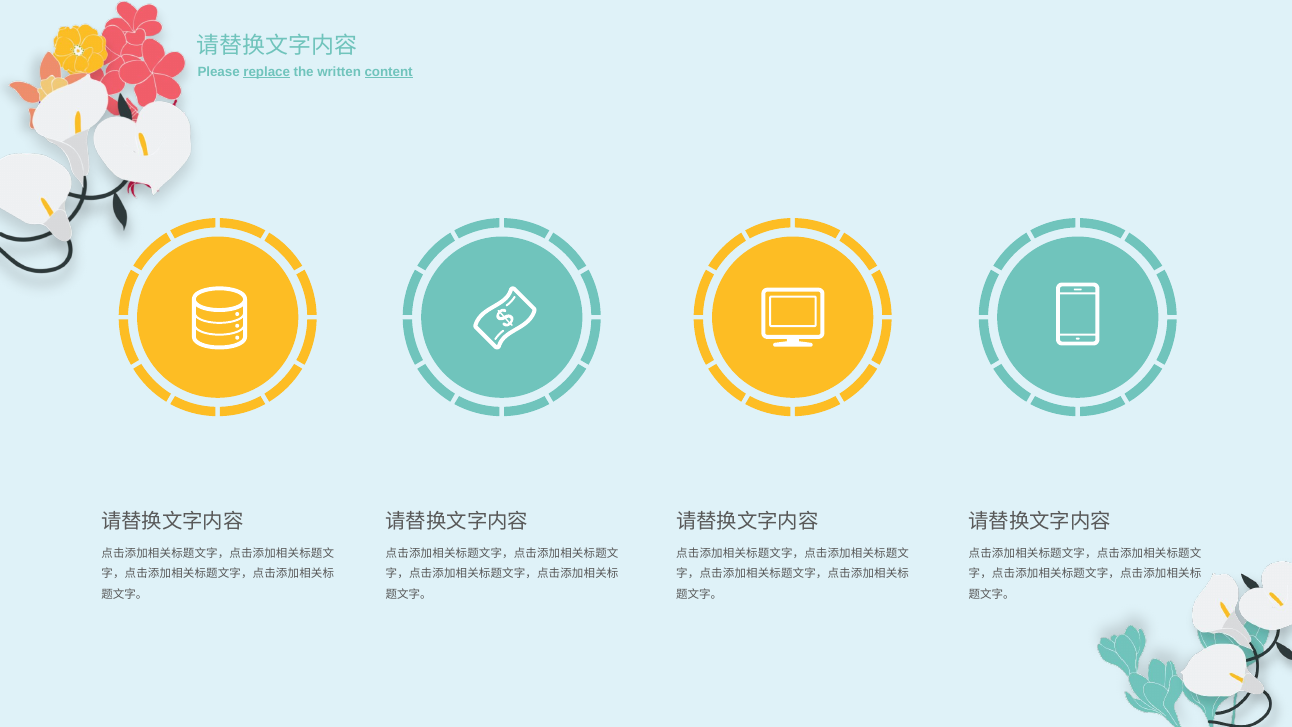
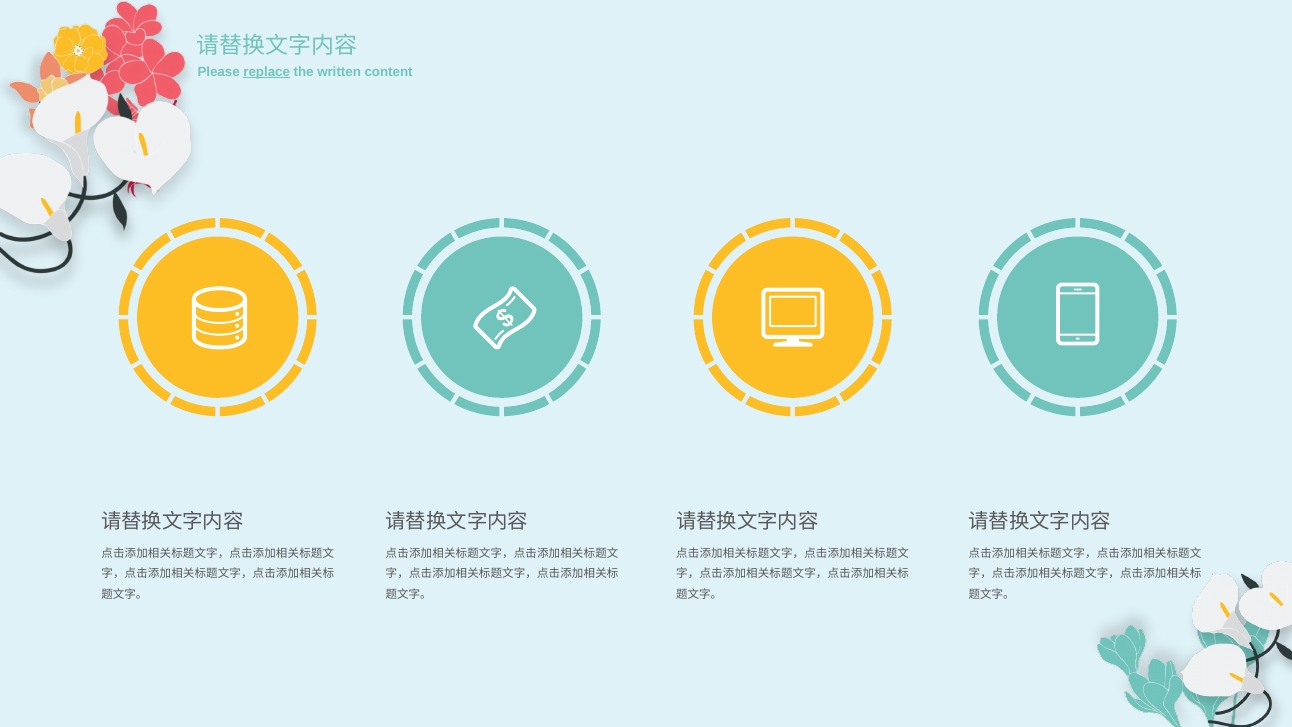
content underline: present -> none (389, 72)
